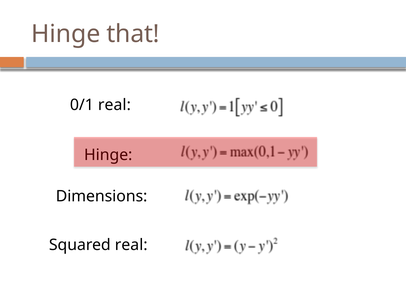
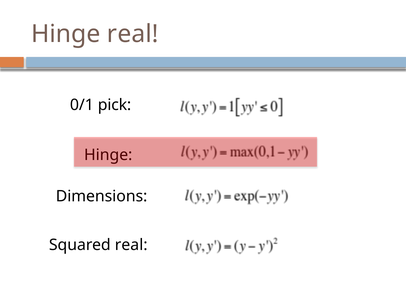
Hinge that: that -> real (133, 34)
0/1 real: real -> pick (114, 105)
